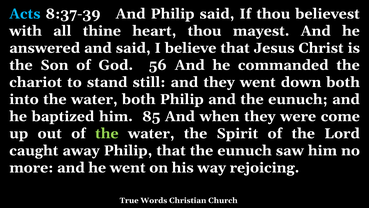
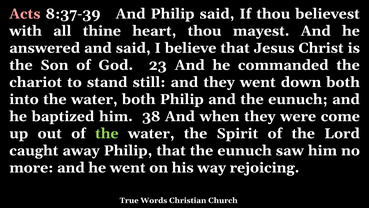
Acts colour: light blue -> pink (25, 14)
56: 56 -> 23 (158, 65)
85: 85 -> 38 (151, 116)
